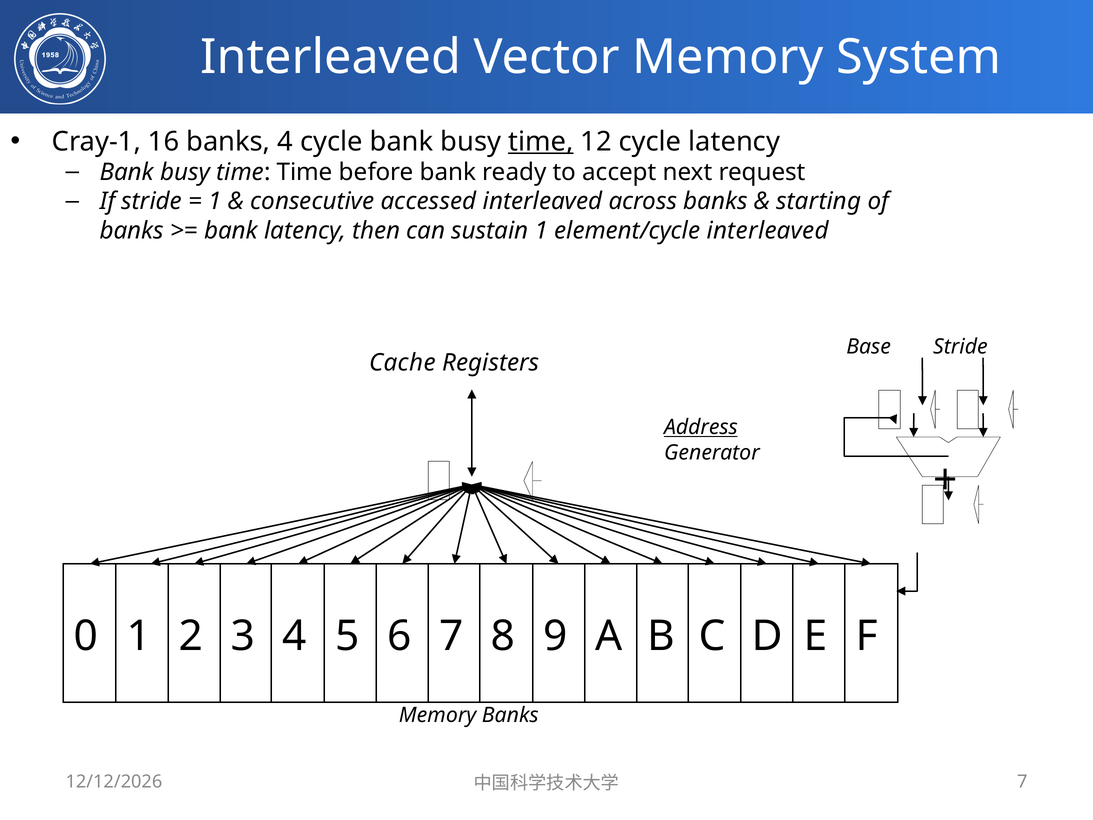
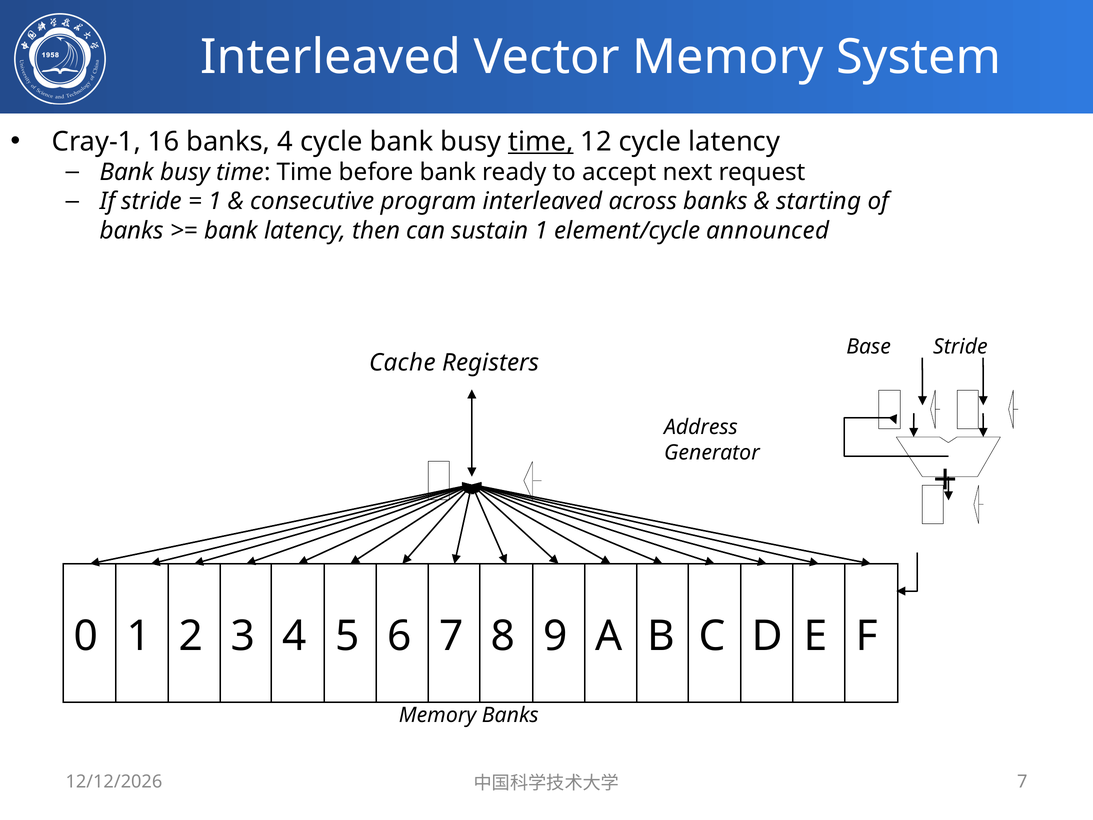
accessed: accessed -> program (429, 201)
element/cycle interleaved: interleaved -> announced (768, 230)
Address underline: present -> none (701, 427)
